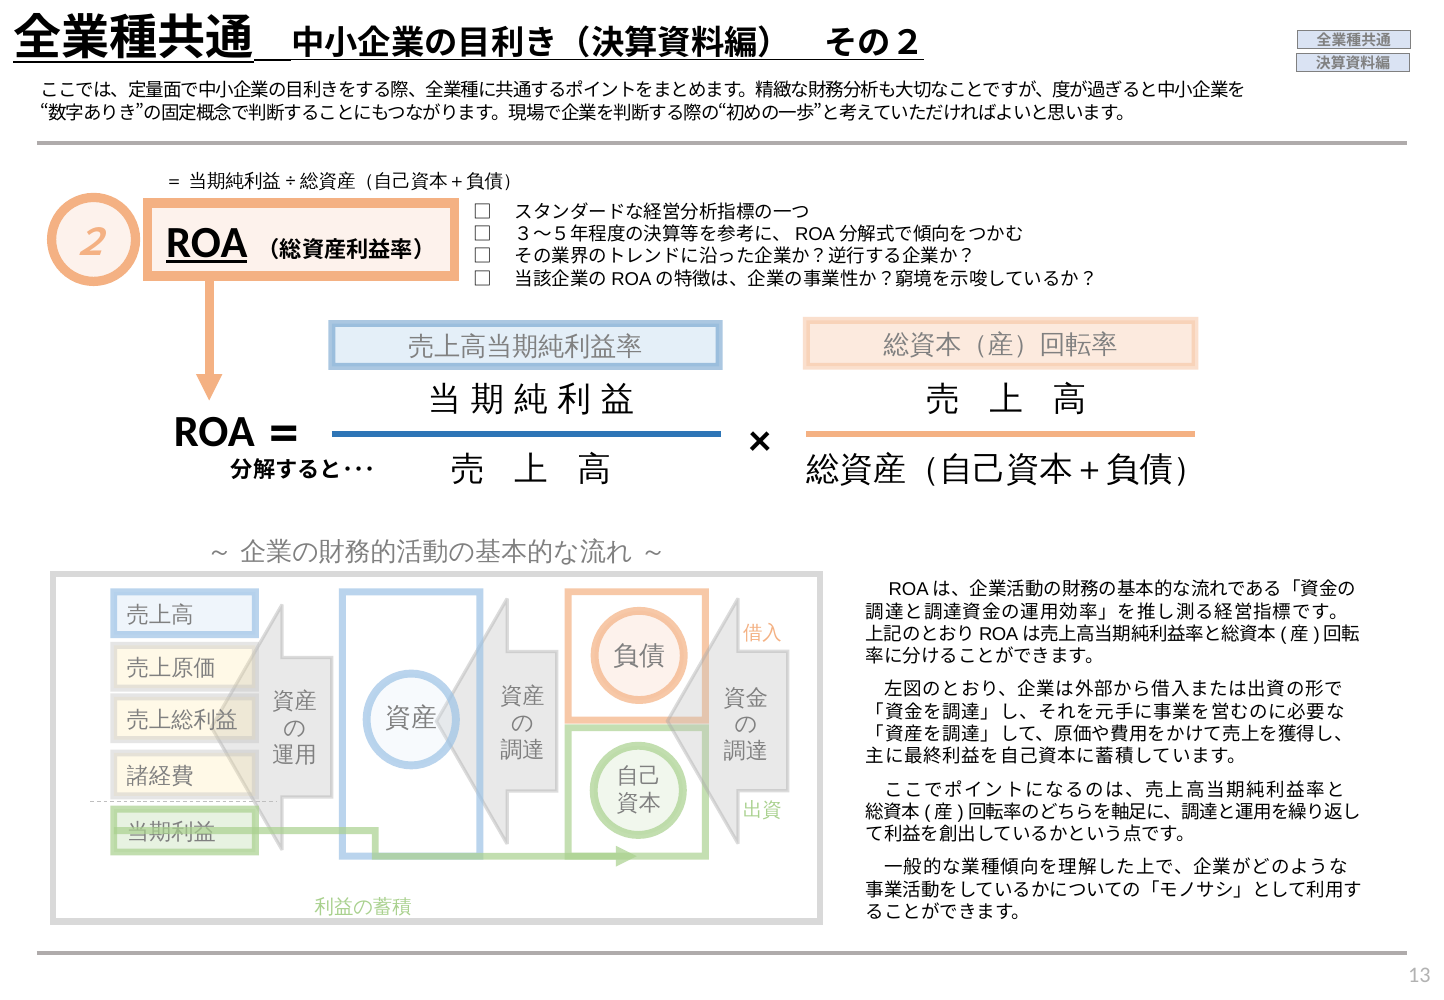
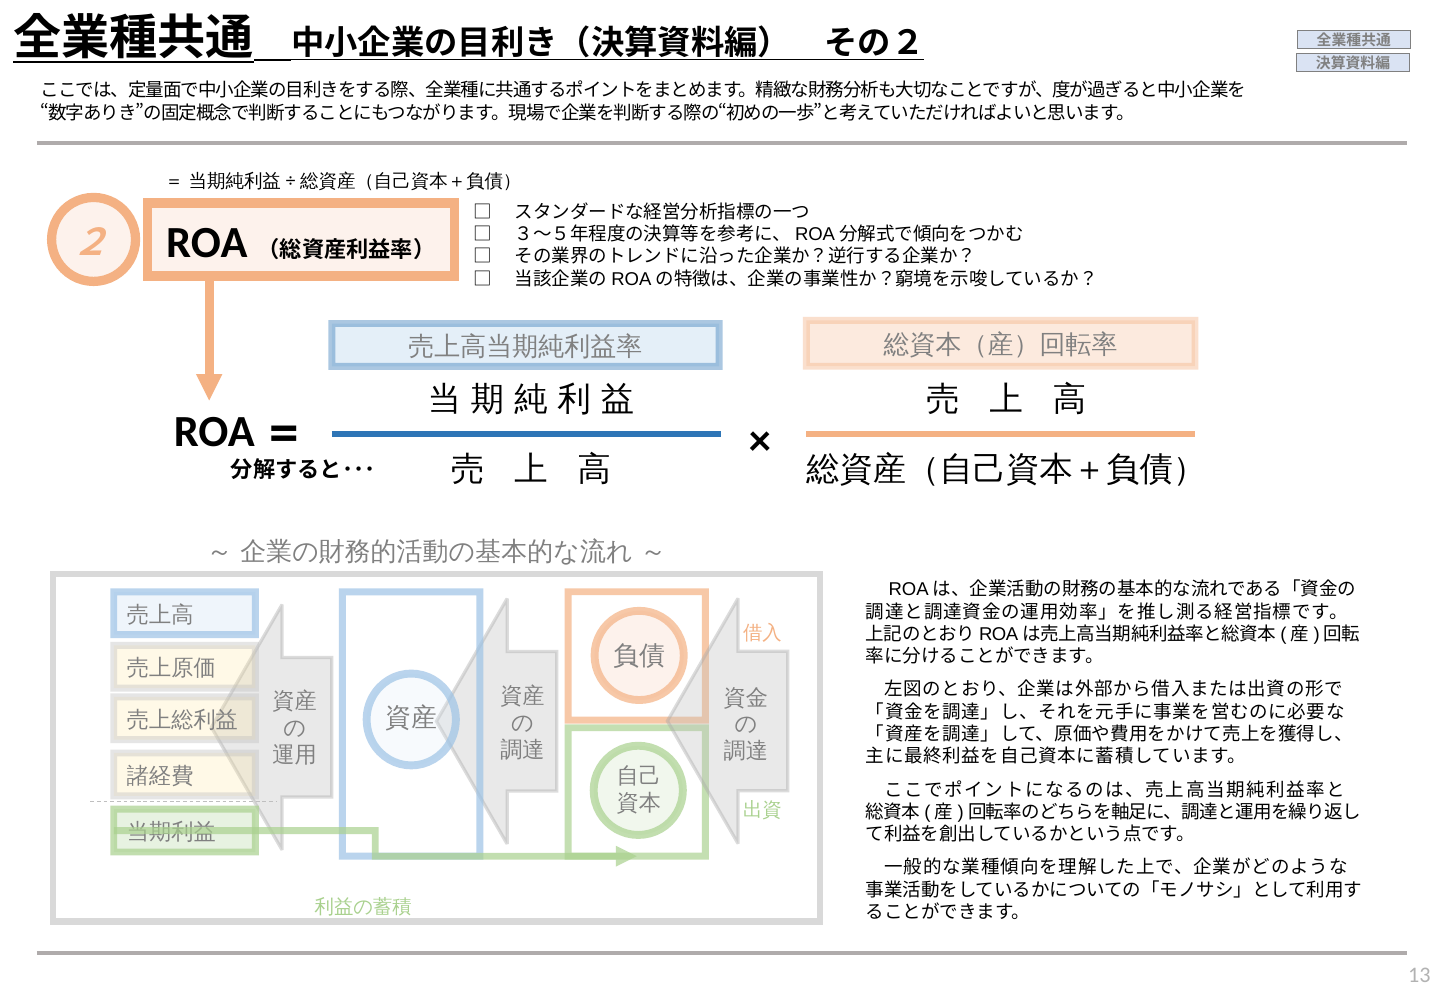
ROA underline: present -> none (207, 242)
